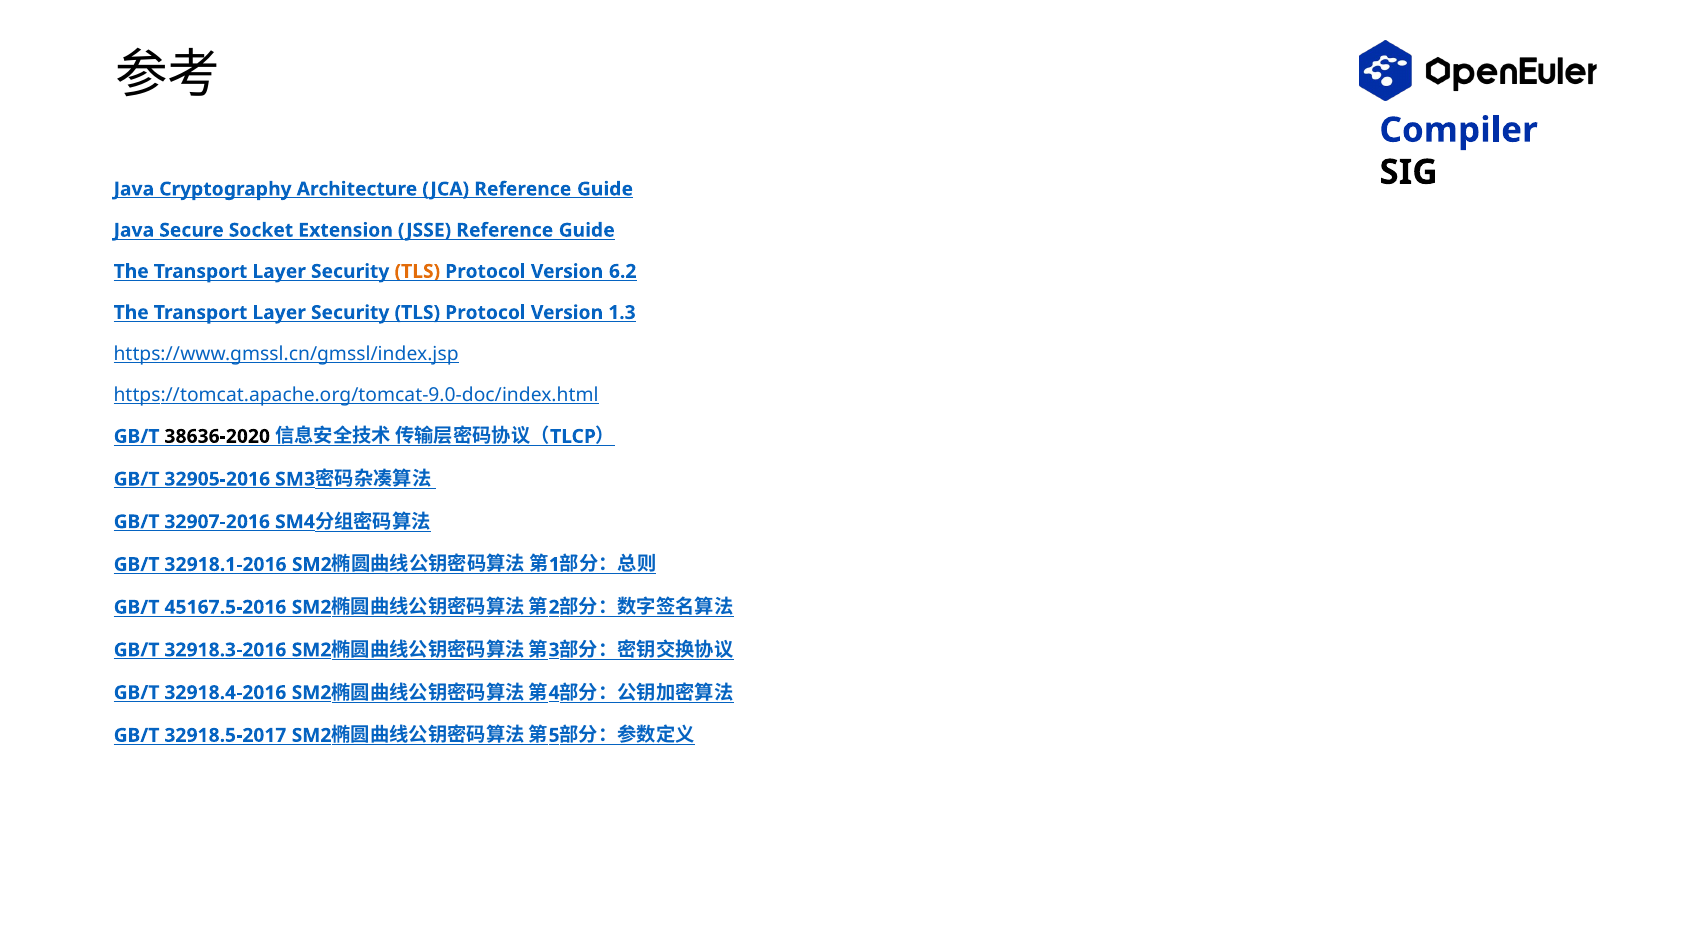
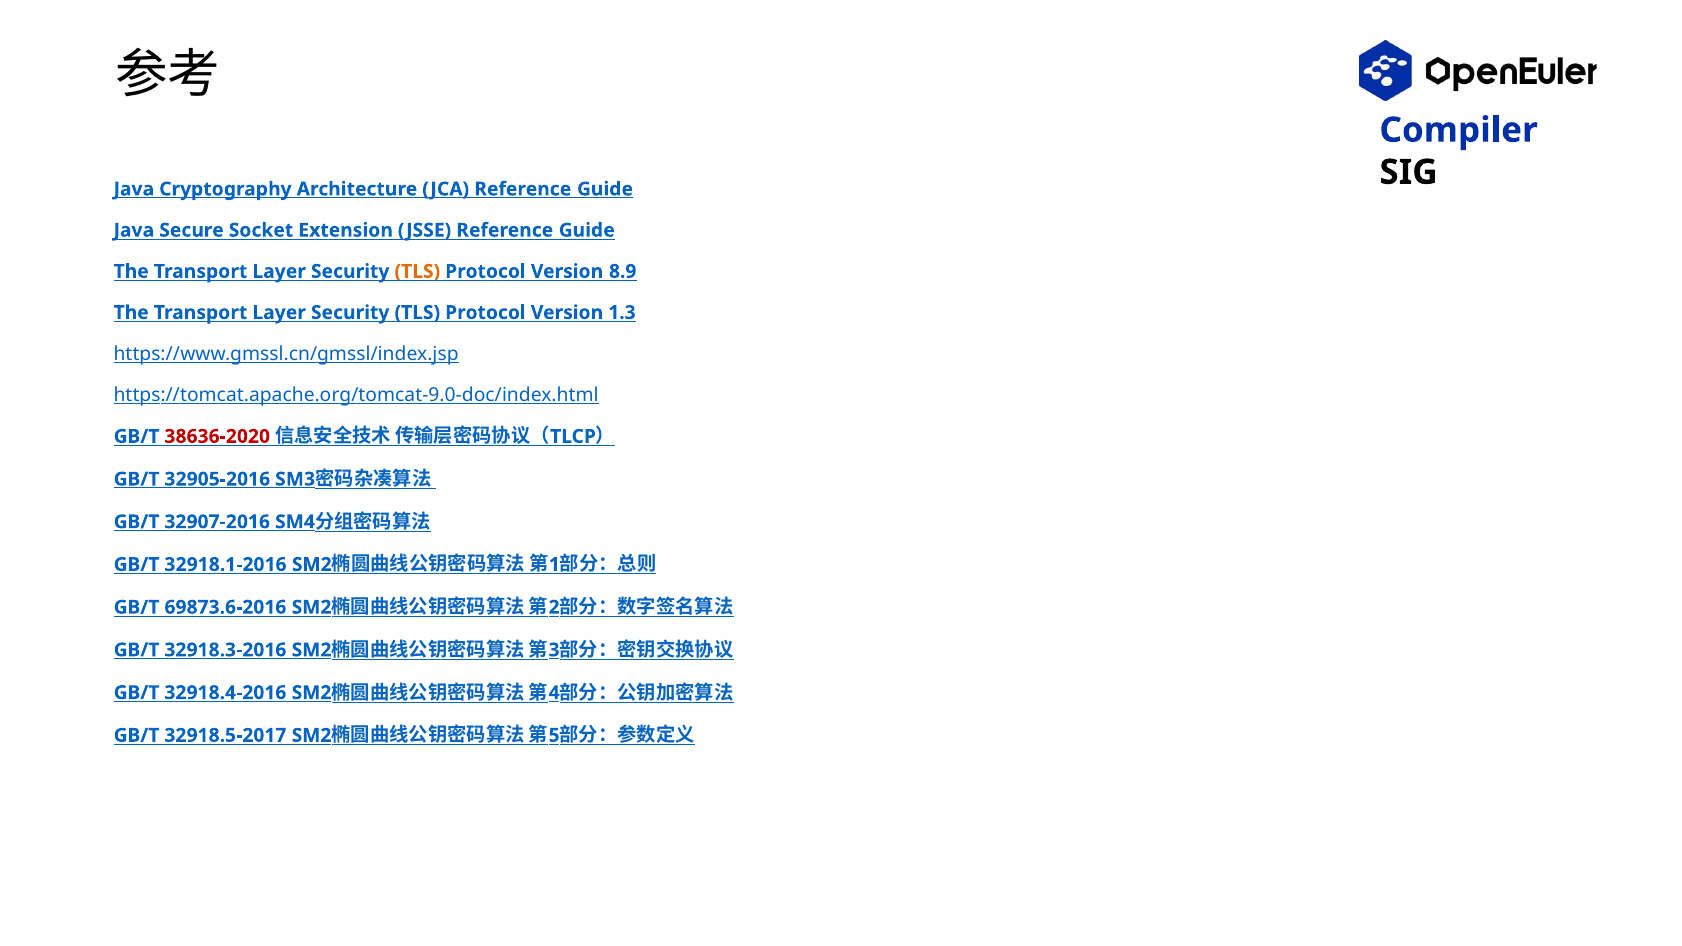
6.2: 6.2 -> 8.9 (623, 271)
38636-2020 colour: black -> red (217, 437)
45167.5-2016: 45167.5-2016 -> 69873.6-2016 (225, 607)
